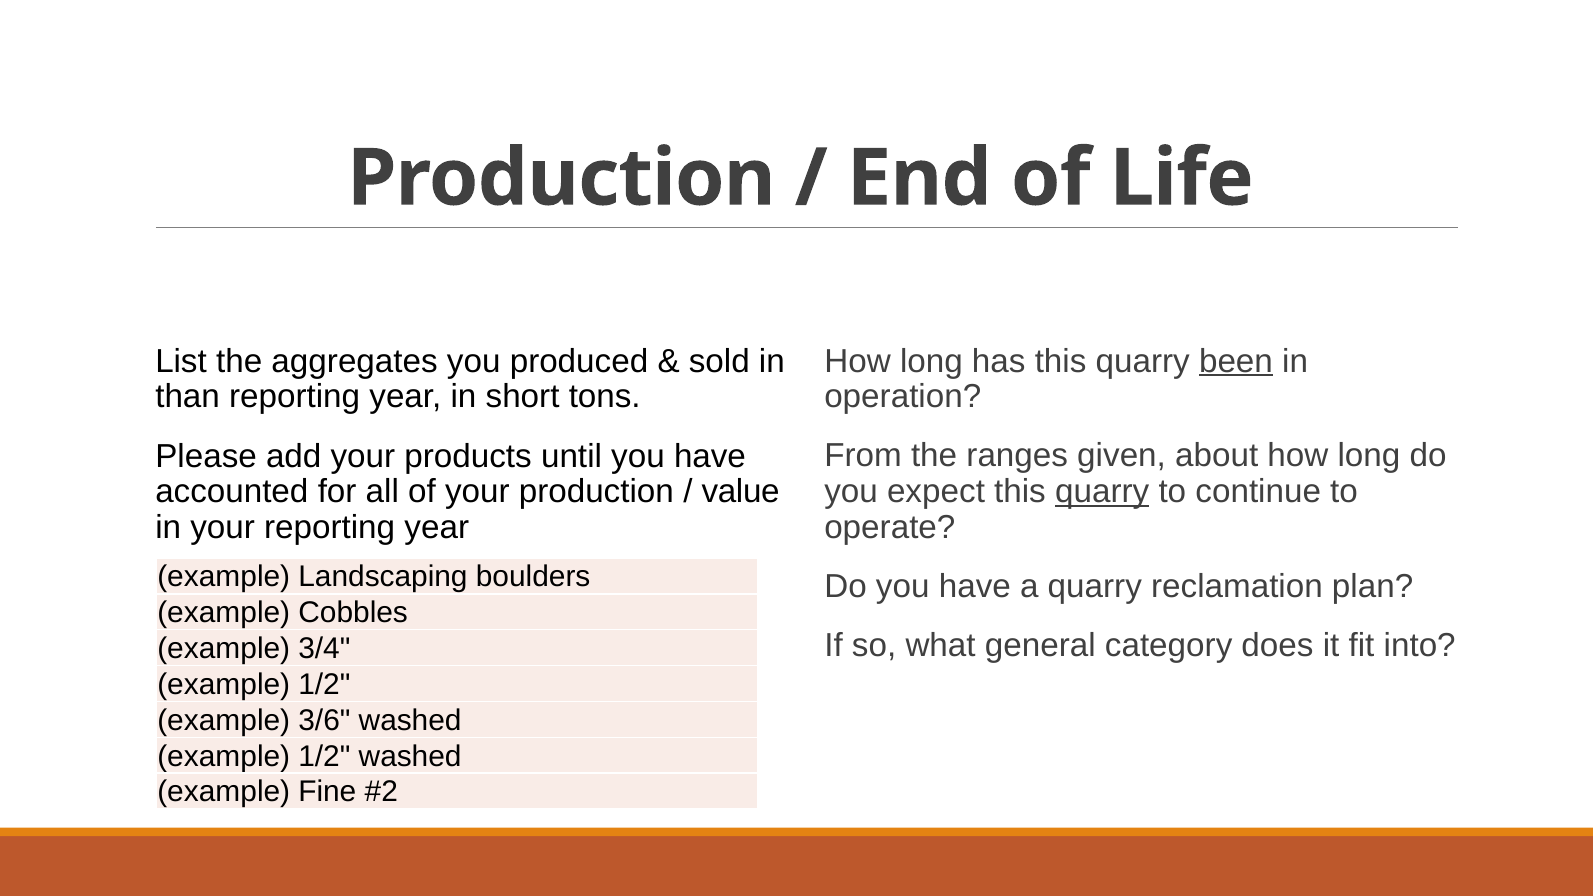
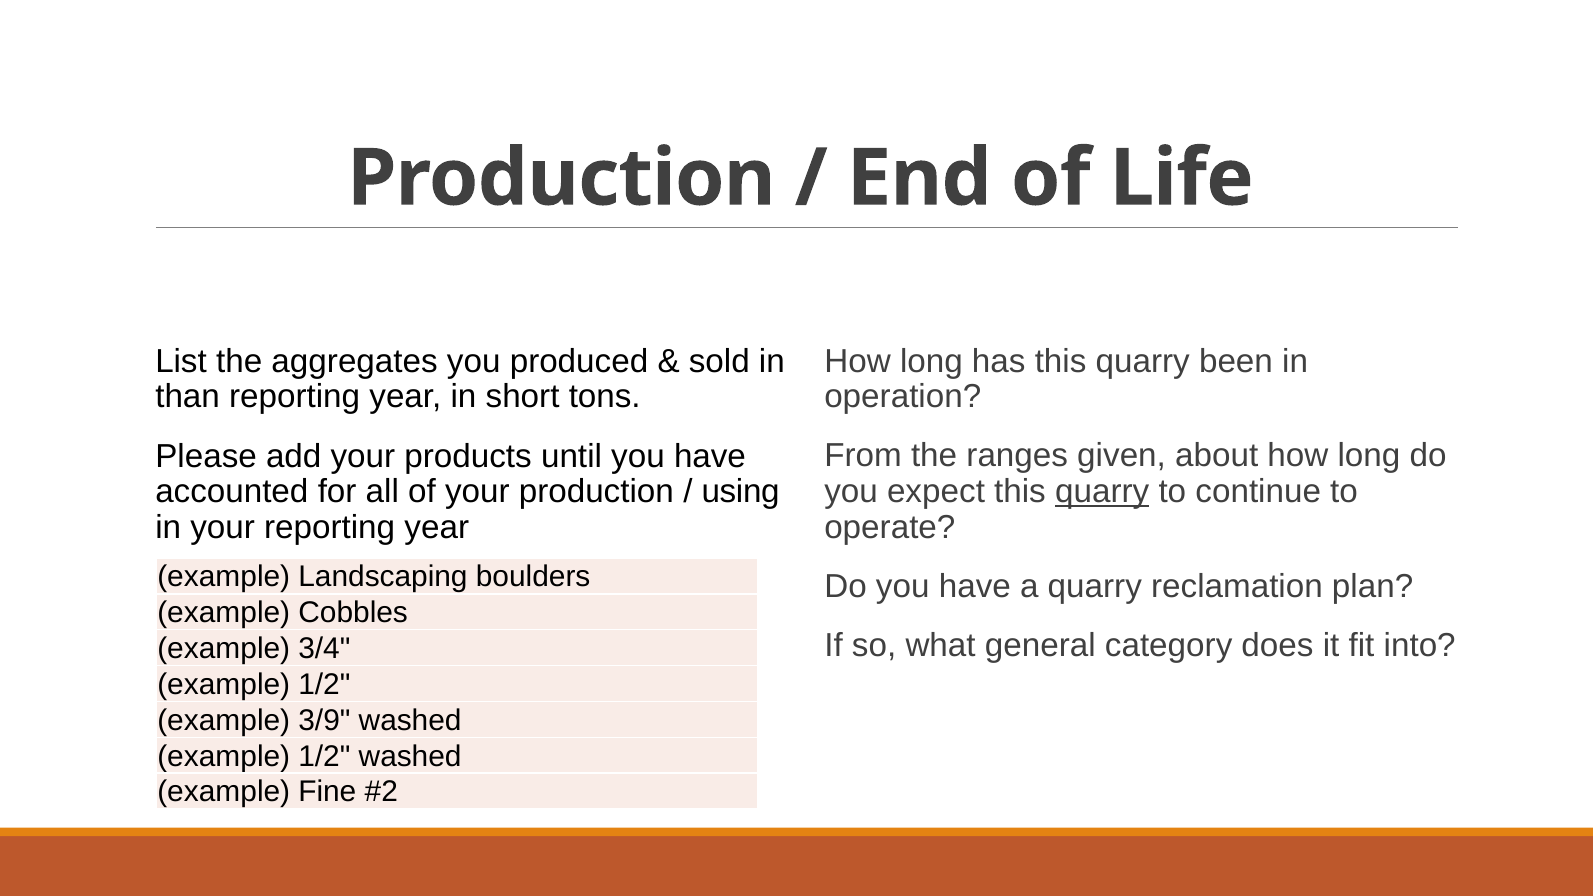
been underline: present -> none (1236, 361)
value: value -> using (741, 492)
3/6: 3/6 -> 3/9 (324, 720)
